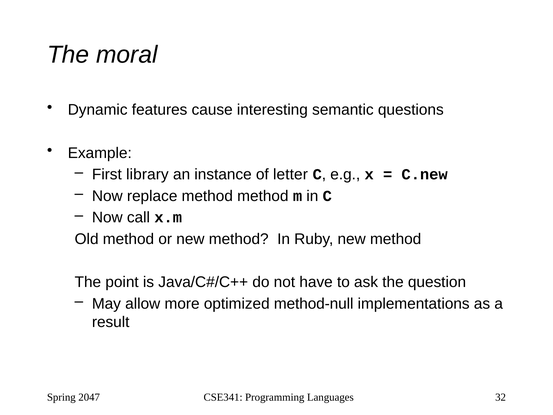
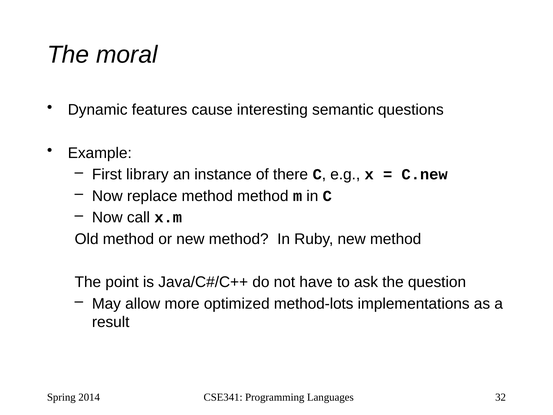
letter: letter -> there (291, 174)
method-null: method-null -> method-lots (314, 303)
2047: 2047 -> 2014 (89, 397)
